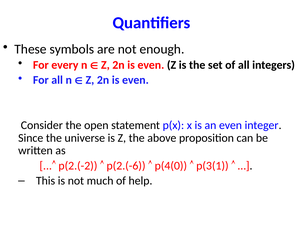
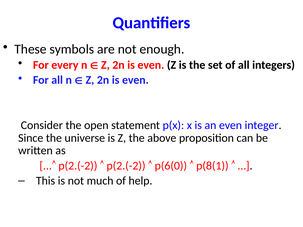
p(2.(-6: p(2.(-6 -> p(2.(-2 (126, 166)
p(4(0: p(4(0 -> p(6(0 (171, 166)
p(3(1: p(3(1 -> p(8(1 (212, 166)
